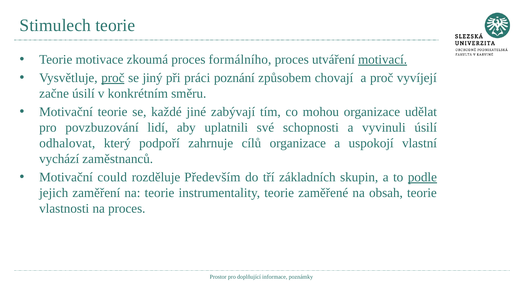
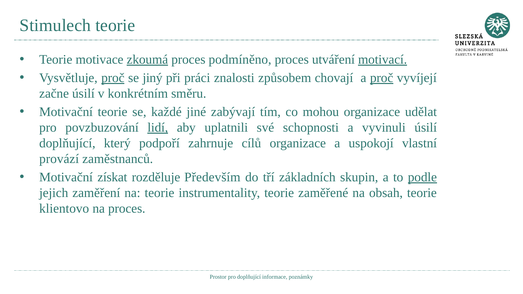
zkoumá underline: none -> present (147, 60)
formálního: formálního -> podmíněno (240, 60)
poznání: poznání -> znalosti (234, 78)
proč underline: none -> present (382, 78)
lidí underline: none -> present (158, 128)
odhalovat: odhalovat -> doplňující (67, 143)
vychází: vychází -> provází (59, 159)
could: could -> získat (112, 177)
vlastnosti: vlastnosti -> klientovo (64, 209)
